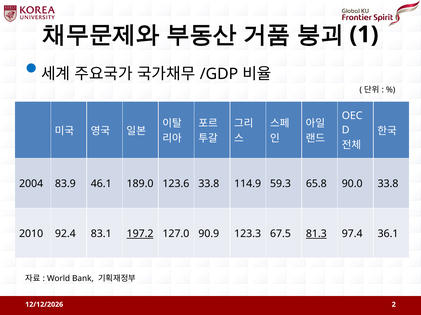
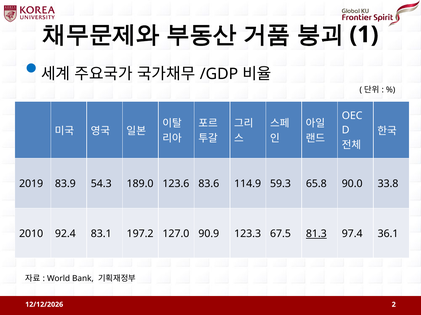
2004: 2004 -> 2019 (31, 184)
46.1: 46.1 -> 54.3 (101, 184)
123.6 33.8: 33.8 -> 83.6 (209, 184)
197.2 underline: present -> none (140, 234)
